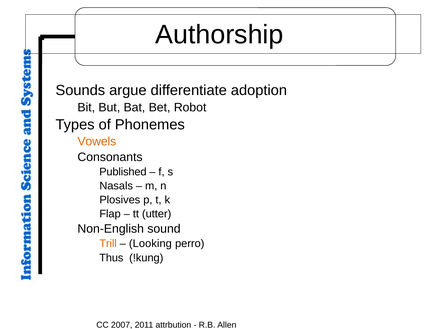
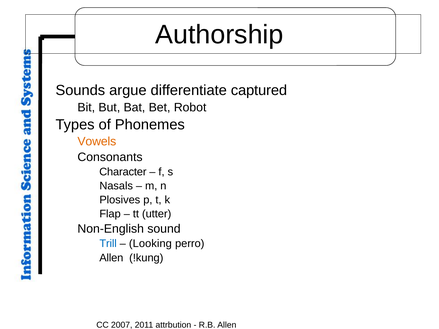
adoption: adoption -> captured (259, 90)
Published: Published -> Character (123, 172)
Trill colour: orange -> blue (108, 244)
Thus: Thus -> Allen (111, 258)
